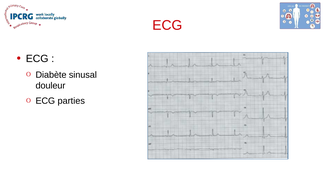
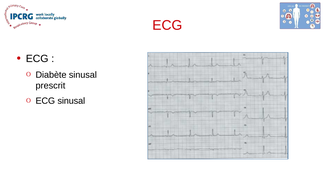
douleur: douleur -> prescrit (50, 86)
ECG parties: parties -> sinusal (71, 101)
